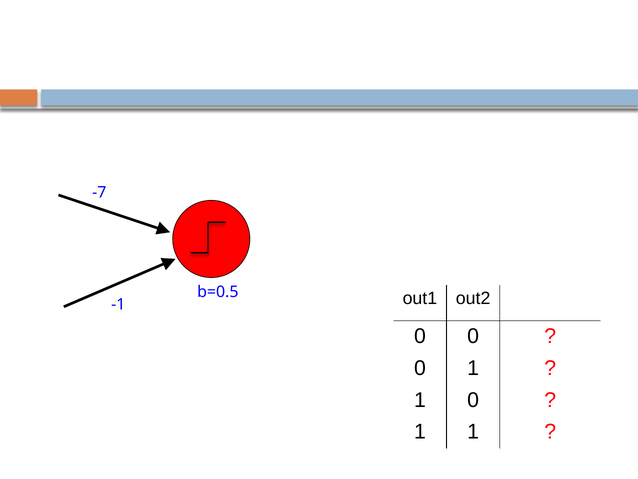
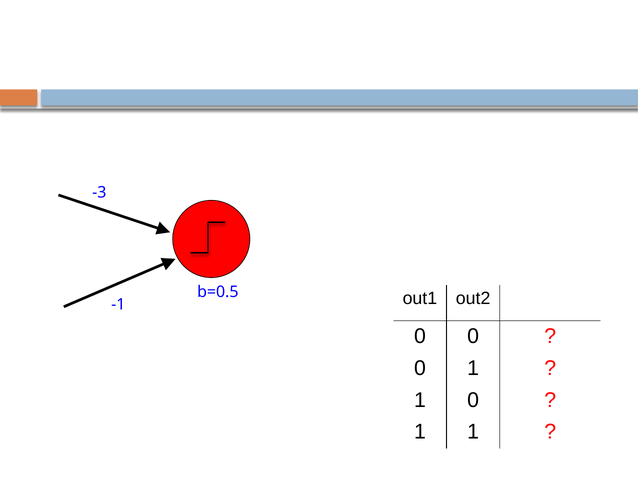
-7: -7 -> -3 (99, 193)
